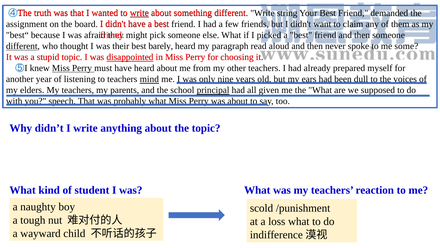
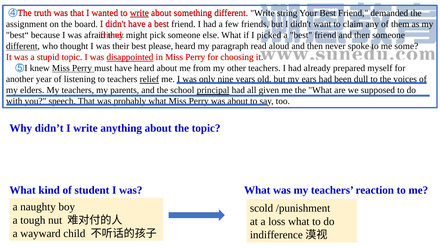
barely: barely -> please (161, 46)
mind: mind -> relief (149, 79)
